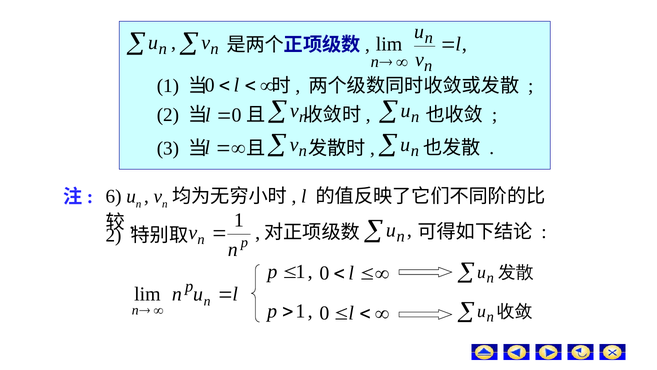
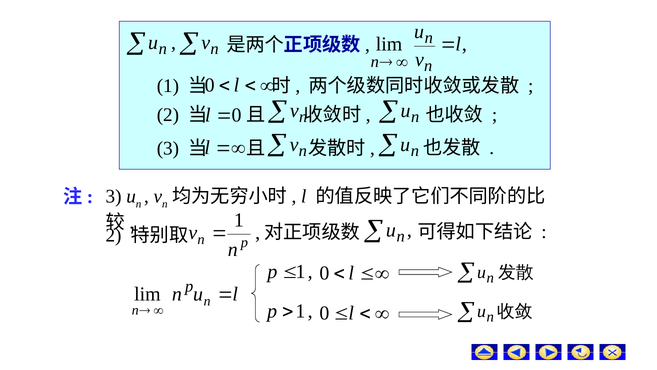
6: 6 -> 3 (114, 196)
